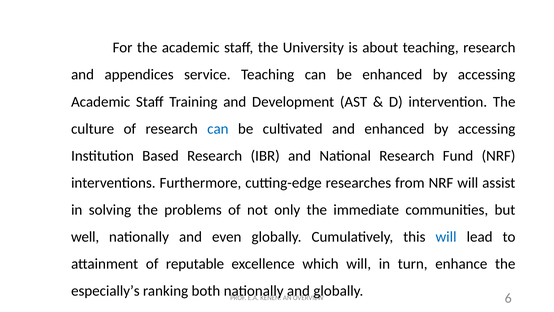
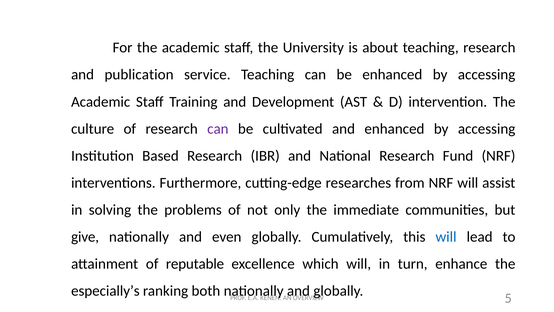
appendices: appendices -> publication (139, 75)
can colour: blue -> purple (218, 129)
well: well -> give (85, 237)
6: 6 -> 5 (508, 298)
